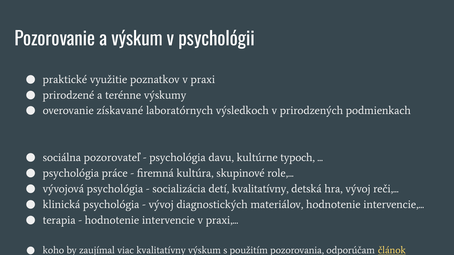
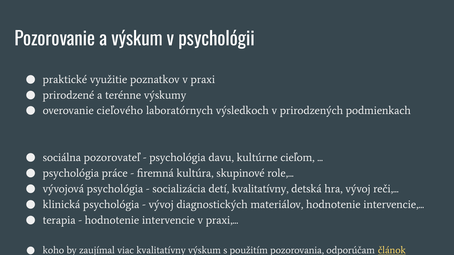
získavané: získavané -> cieľového (120, 111)
typoch: typoch -> cieľom (298, 158)
